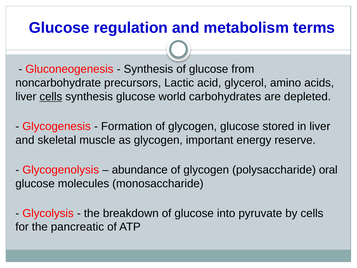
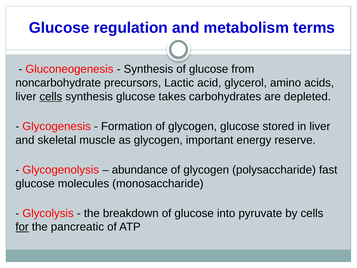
world: world -> takes (172, 96)
oral: oral -> fast (328, 170)
for underline: none -> present (22, 227)
